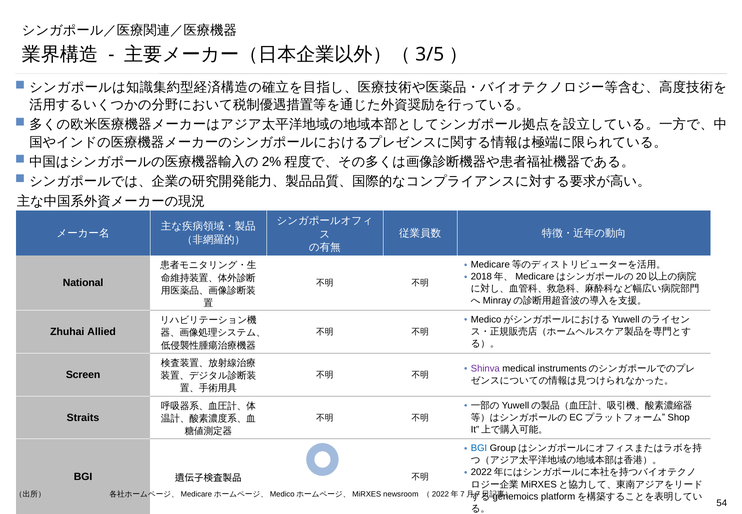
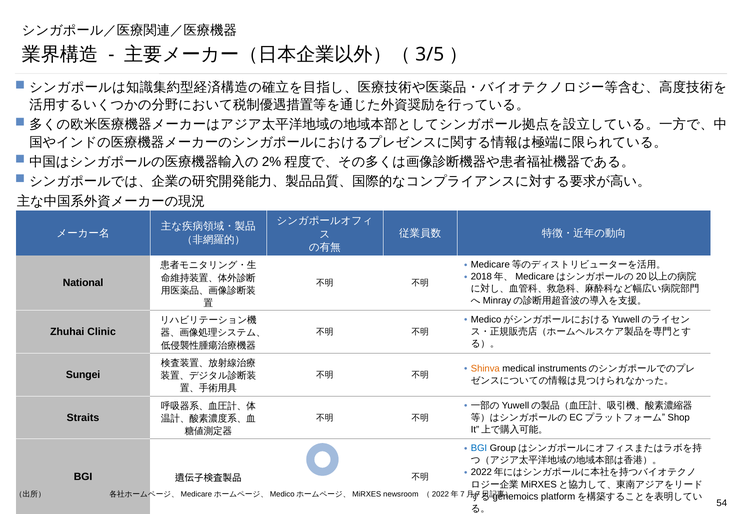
Allied: Allied -> Clinic (102, 332)
Shinva colour: purple -> orange (485, 368)
Screen: Screen -> Sungei (83, 375)
